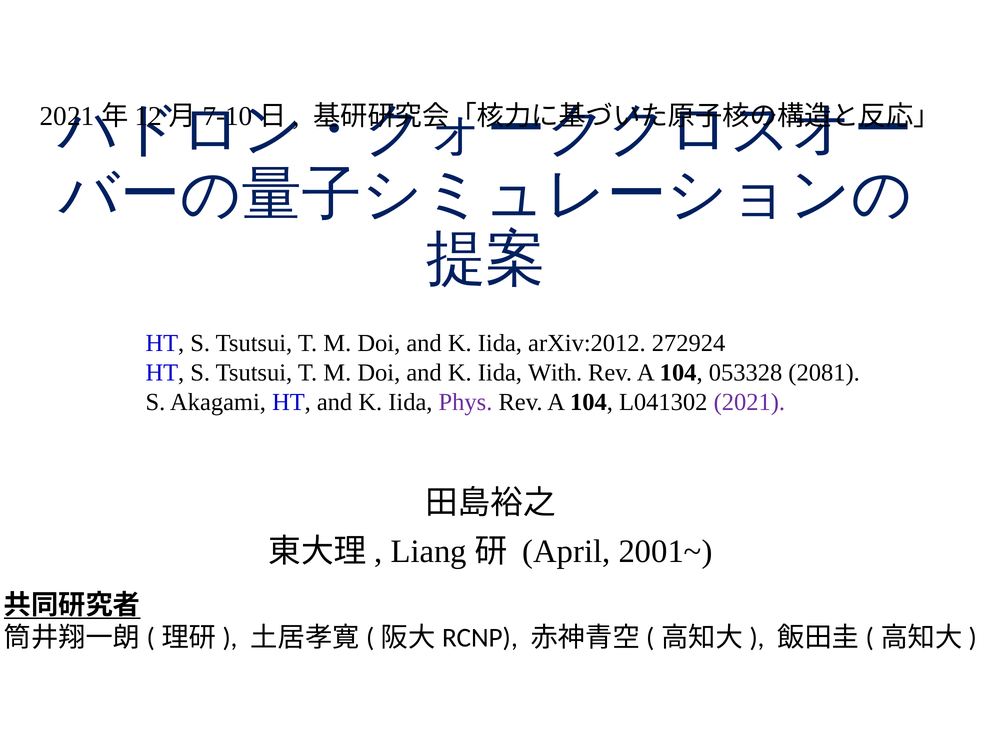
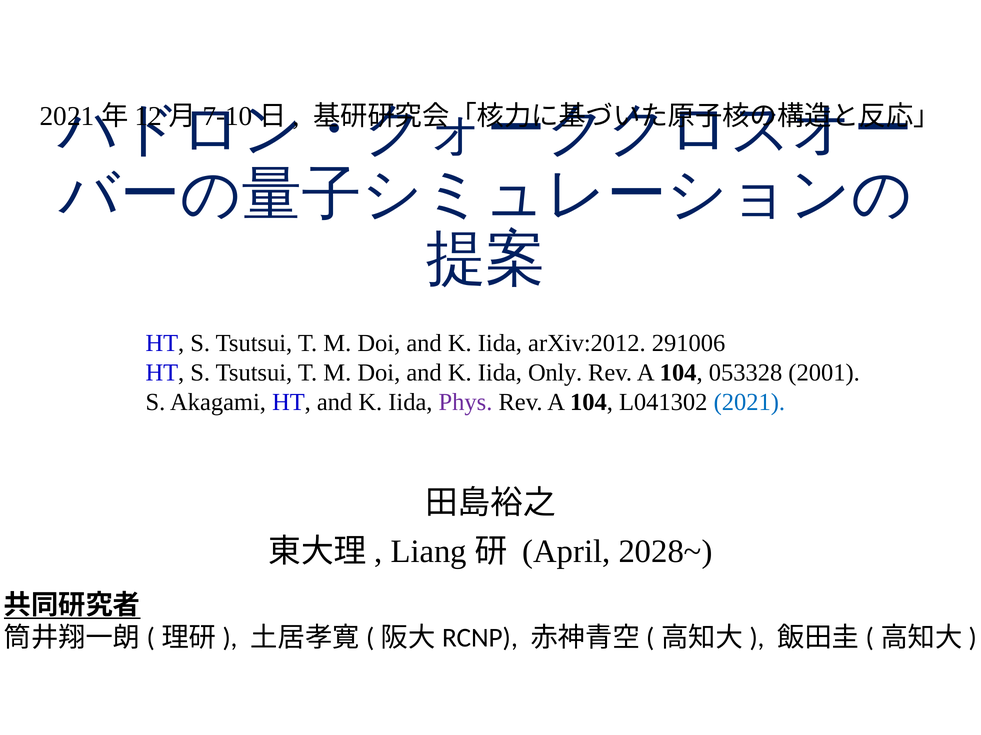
272924: 272924 -> 291006 (689, 344)
With: With -> Only (555, 373)
2081: 2081 -> 2001 (824, 373)
2021 colour: purple -> blue (749, 403)
2001~: 2001~ -> 2028~ (666, 552)
